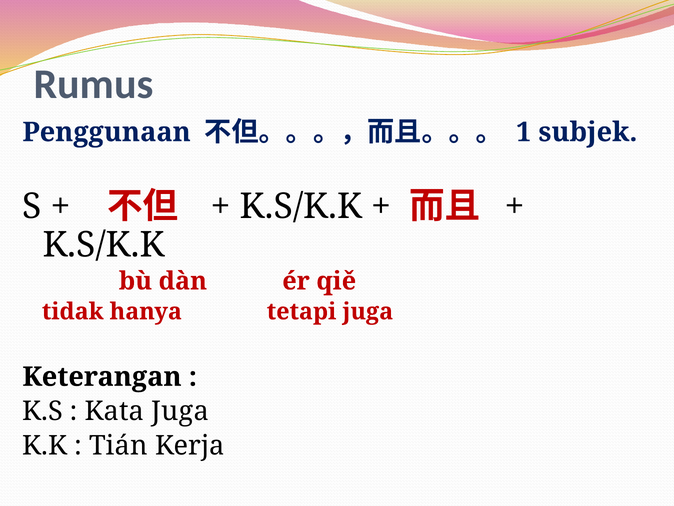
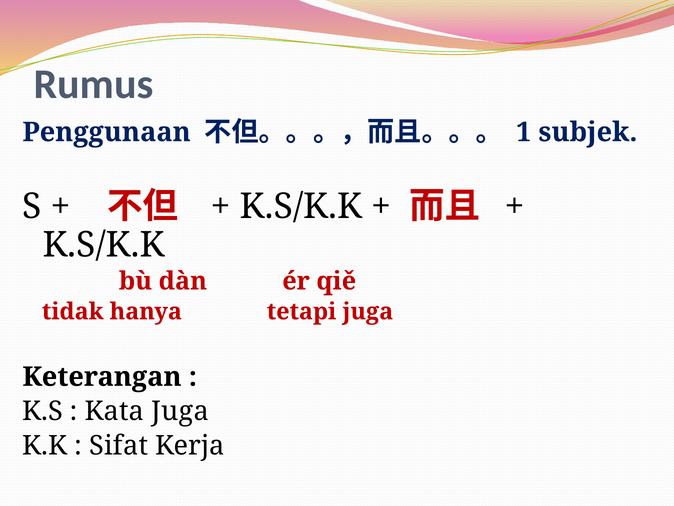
Tián: Tián -> Sifat (119, 445)
